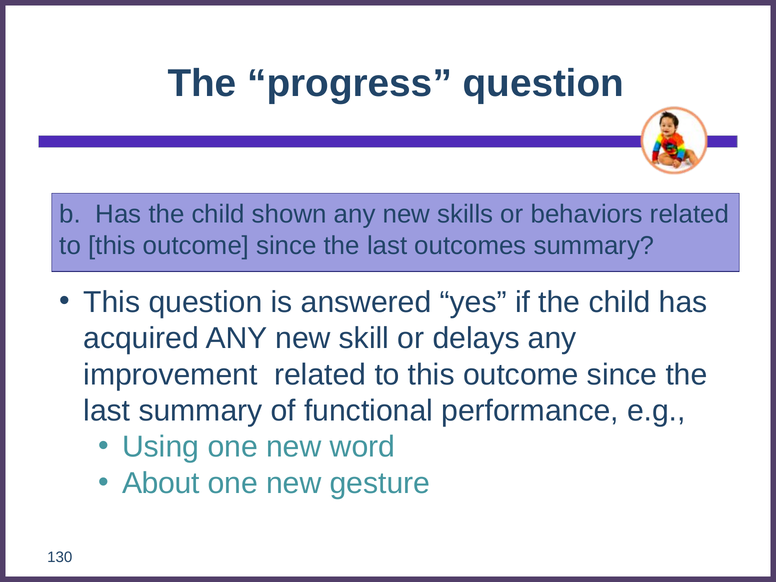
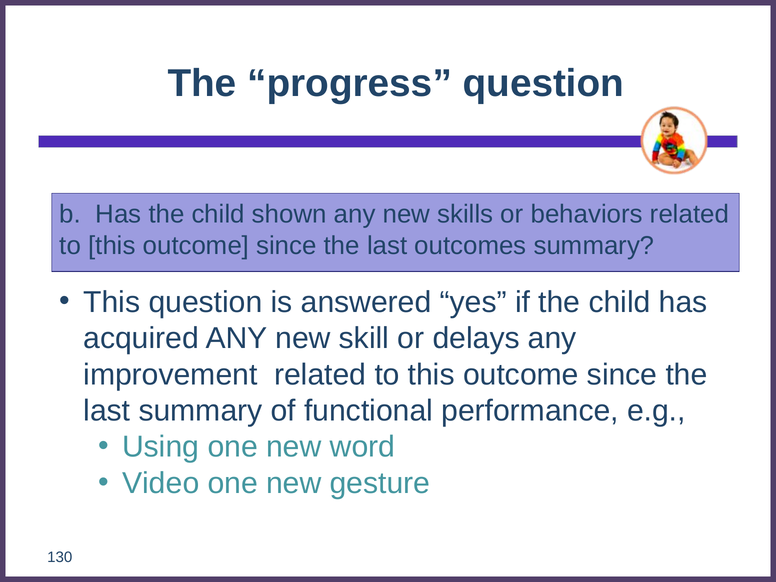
About: About -> Video (161, 483)
